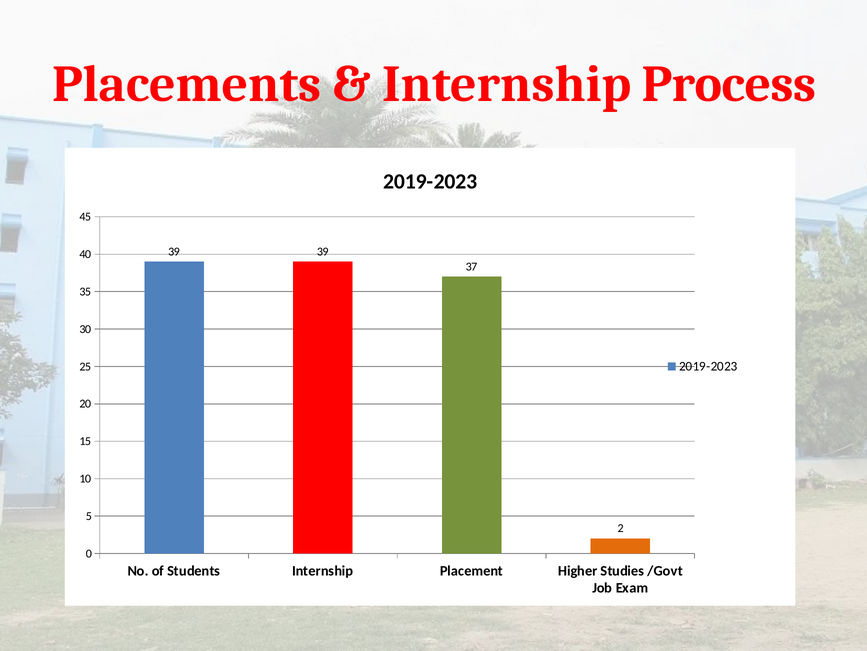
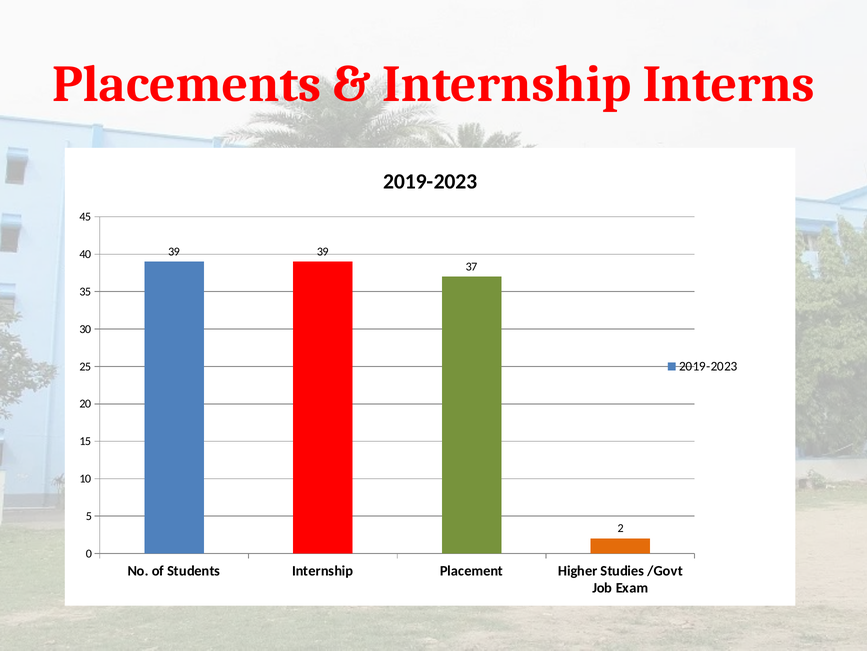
Process: Process -> Interns (729, 84)
